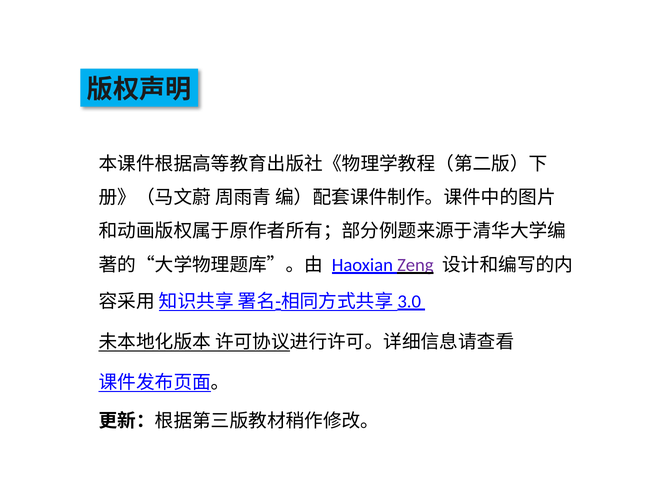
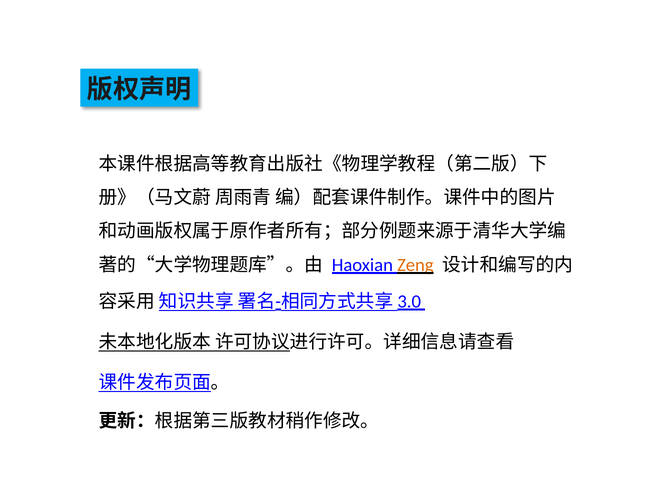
Zeng colour: purple -> orange (415, 265)
